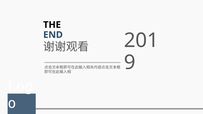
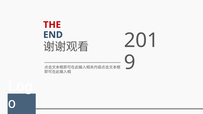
THE colour: black -> red (52, 25)
